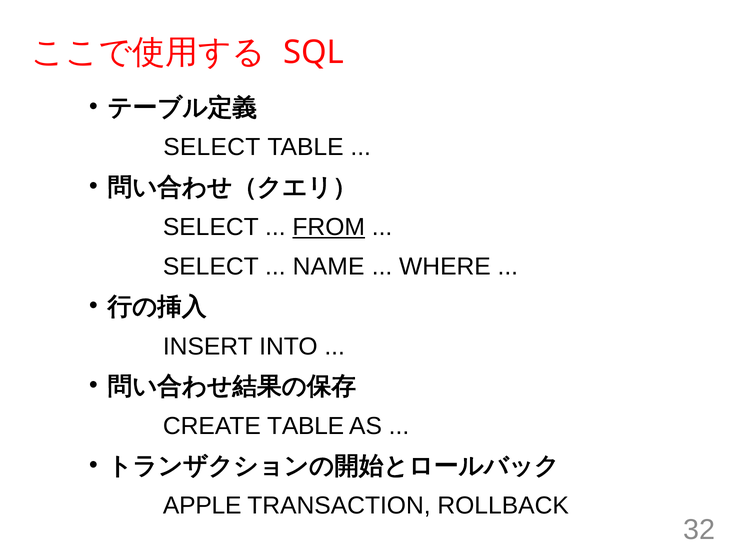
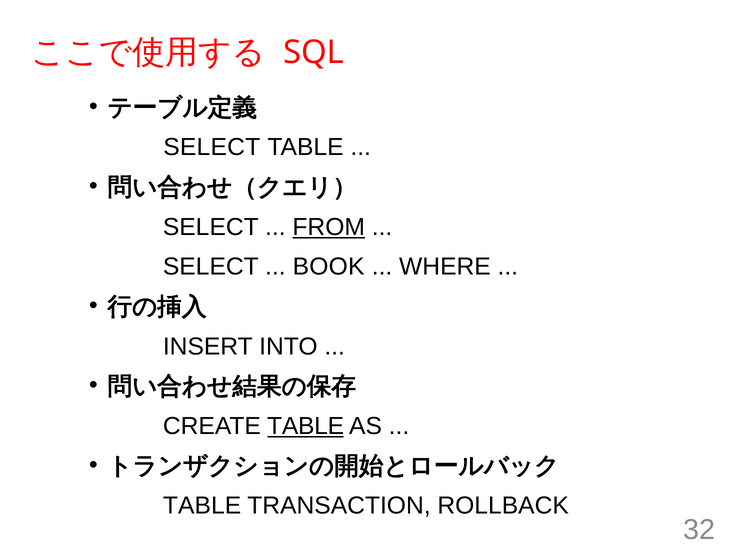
NAME: NAME -> BOOK (329, 267)
TABLE underline: none -> present (306, 426)
APPLE: APPLE -> TABLE (202, 506)
